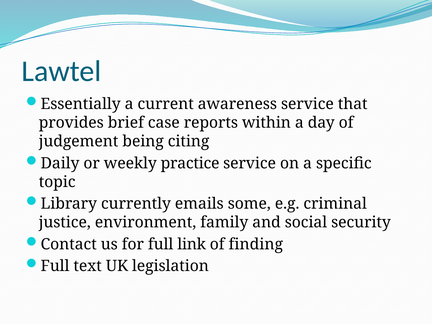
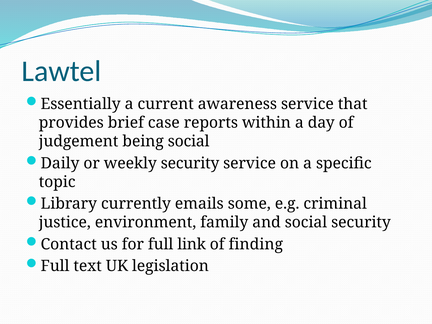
being citing: citing -> social (189, 141)
weekly practice: practice -> security (190, 163)
